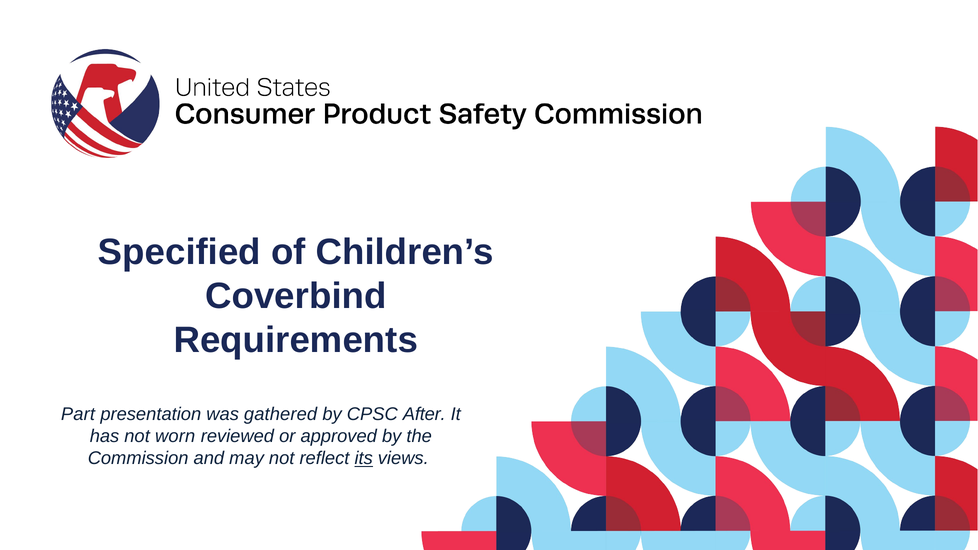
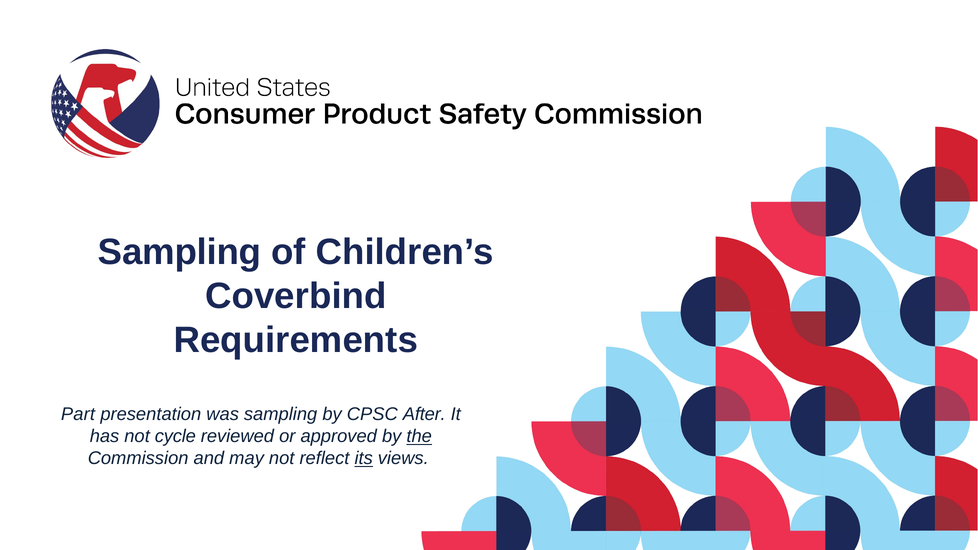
Specified: Specified -> Sampling (179, 252)
was gathered: gathered -> sampling (281, 415)
worn: worn -> cycle (175, 437)
the underline: none -> present (419, 437)
